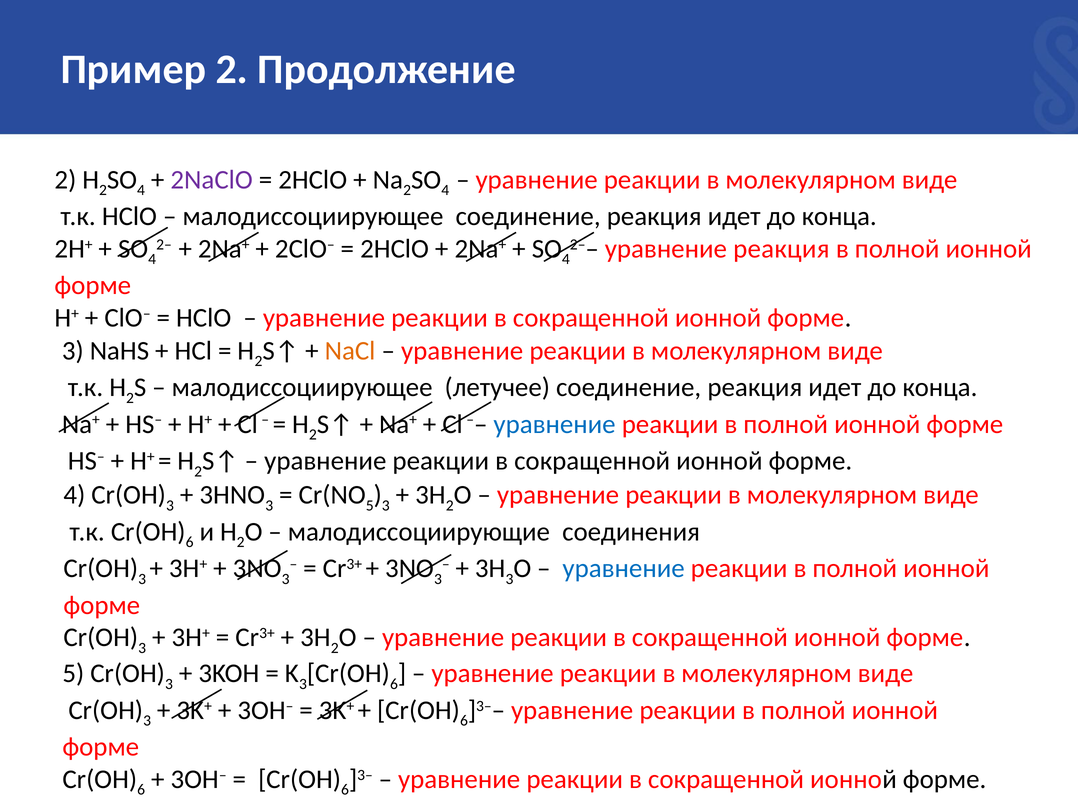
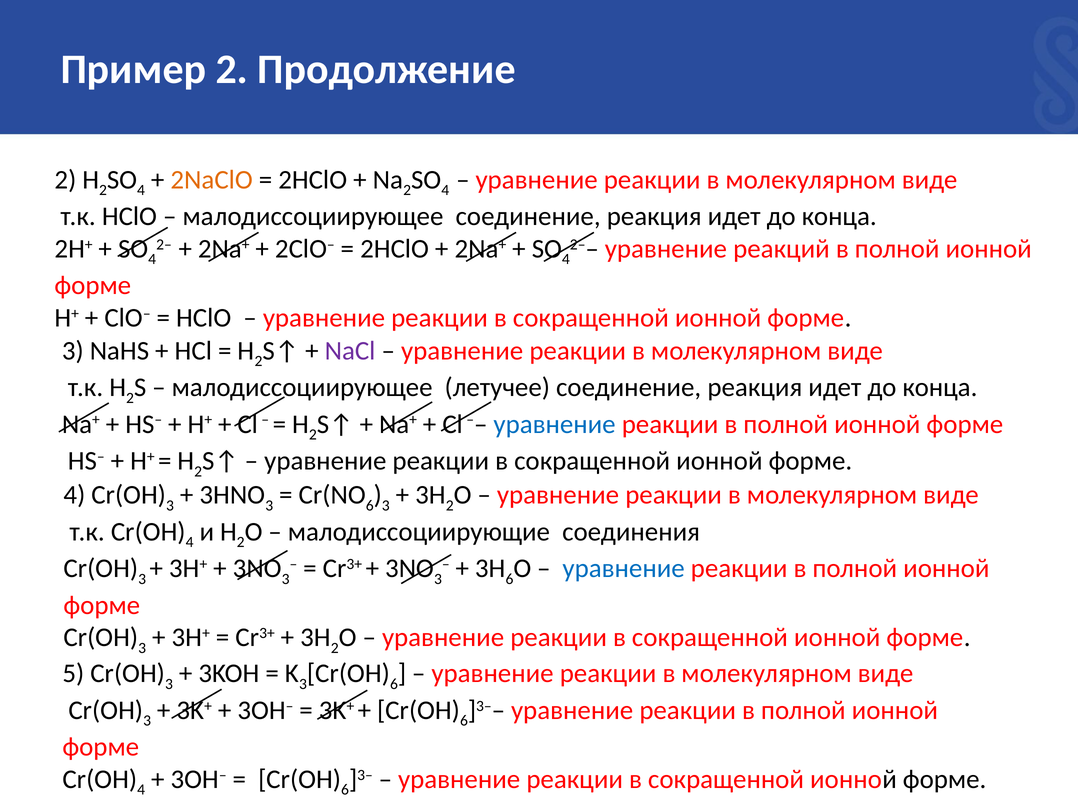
2NaClO colour: purple -> orange (212, 180)
уравнение реакция: реакция -> реакций (781, 249)
NaCl colour: orange -> purple (350, 351)
5: 5 -> 6 (370, 506)
6: 6 -> 4 (190, 542)
3: 3 -> 6 (509, 579)
6: 6 -> 4 (141, 790)
